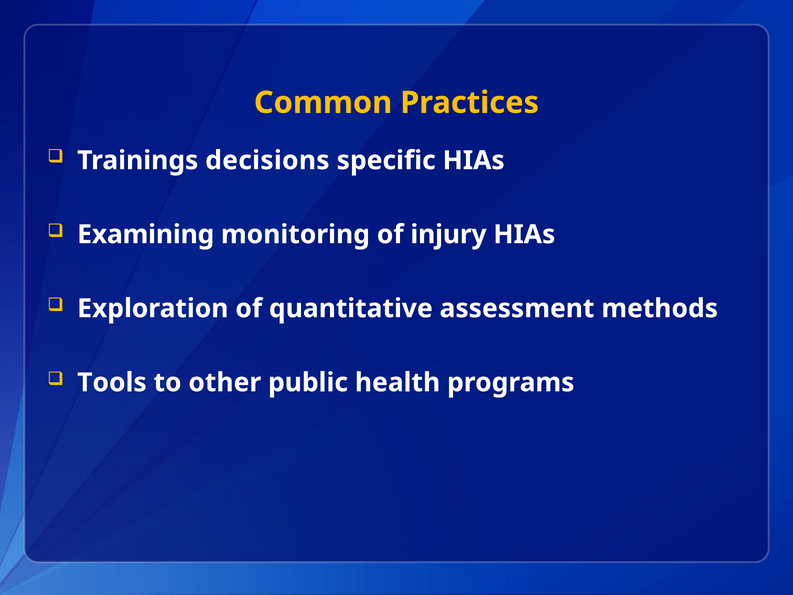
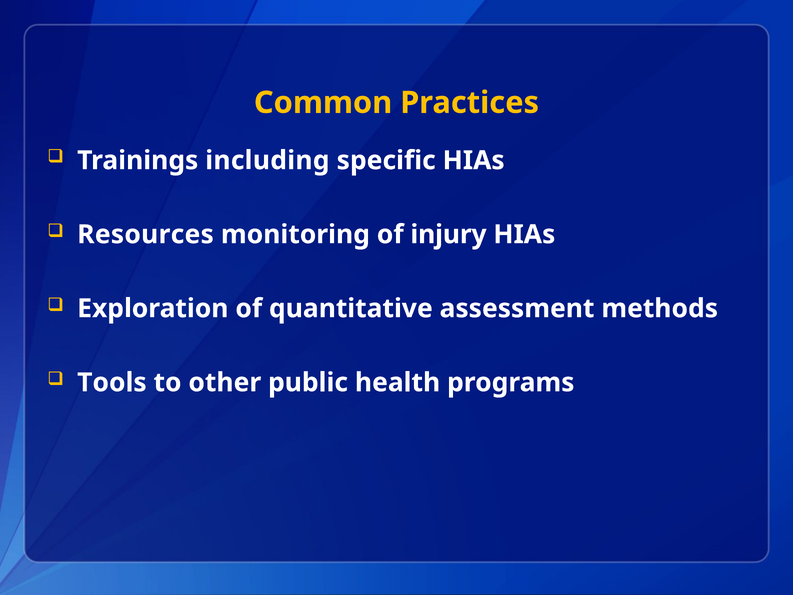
decisions: decisions -> including (267, 160)
Examining: Examining -> Resources (146, 234)
